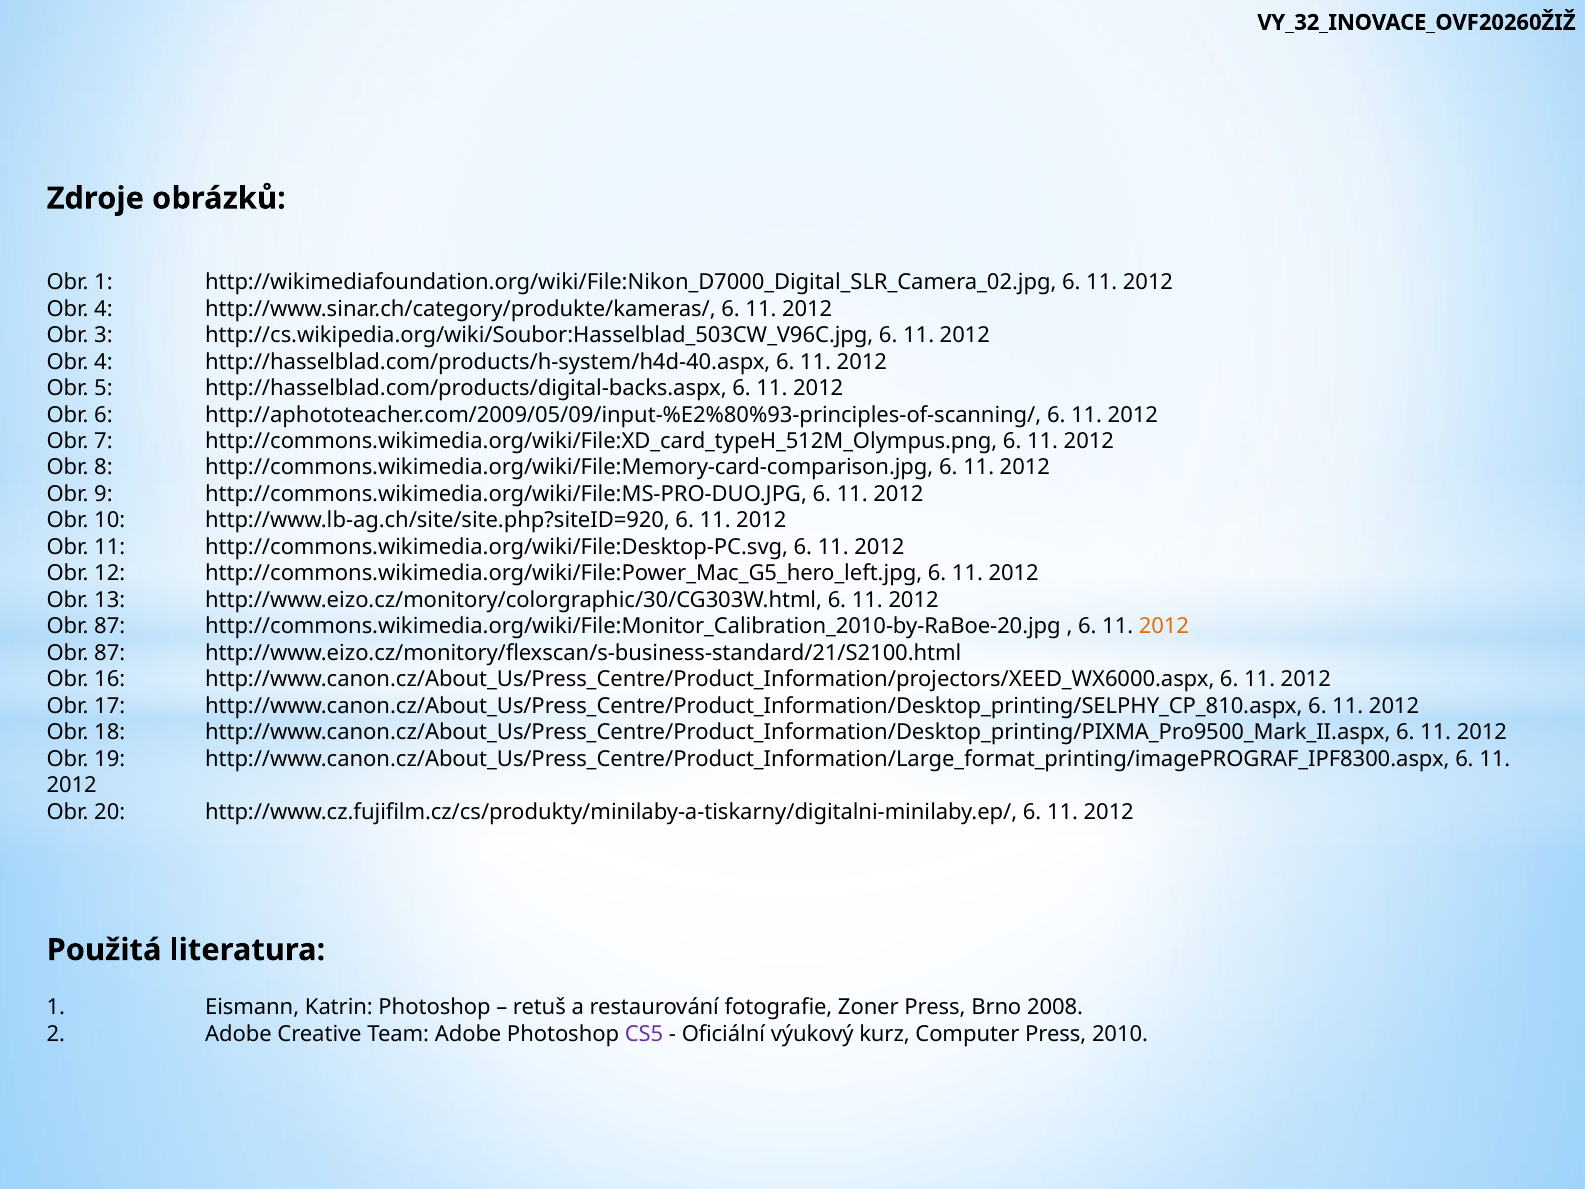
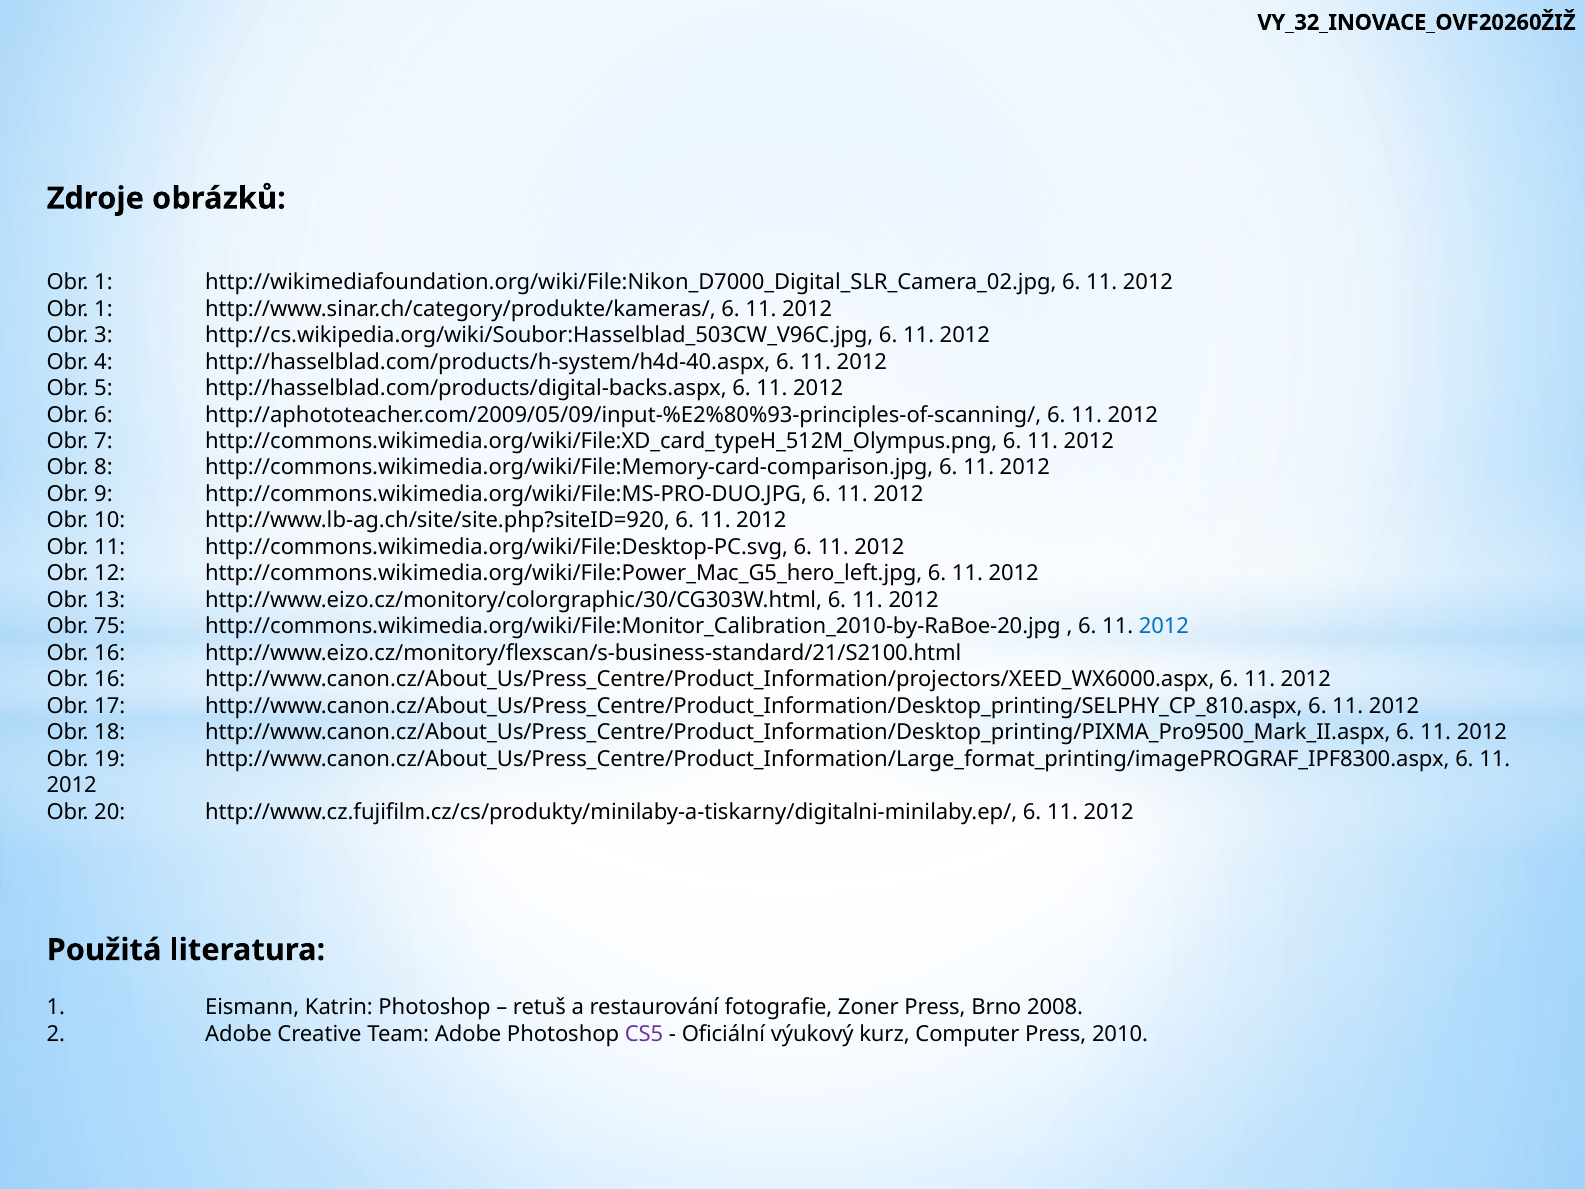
4: 4 -> 1 (103, 309)
87: 87 -> 75 (110, 626)
2012 colour: orange -> blue (1164, 626)
87: 87 -> 16 (110, 653)
